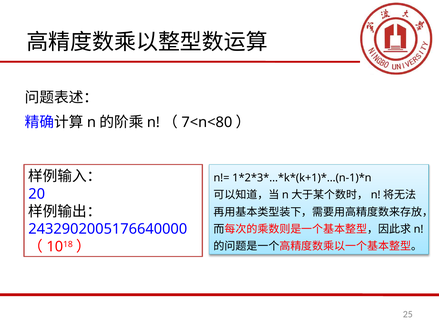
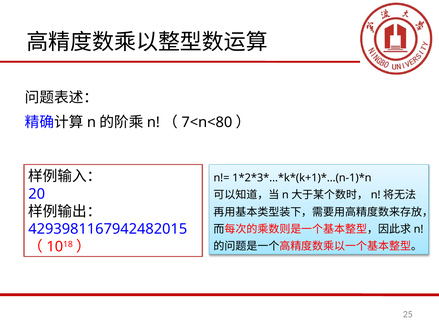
2432902005176640000: 2432902005176640000 -> 4293981167942482015 (108, 229)
